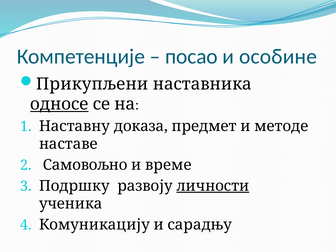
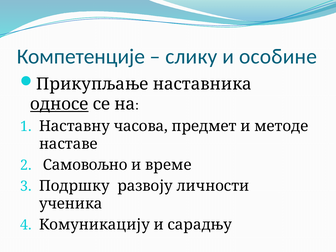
посао: посао -> слику (191, 56)
Прикупљени: Прикупљени -> Прикупљање (92, 84)
доказа: доказа -> часова (141, 126)
личности underline: present -> none (213, 186)
